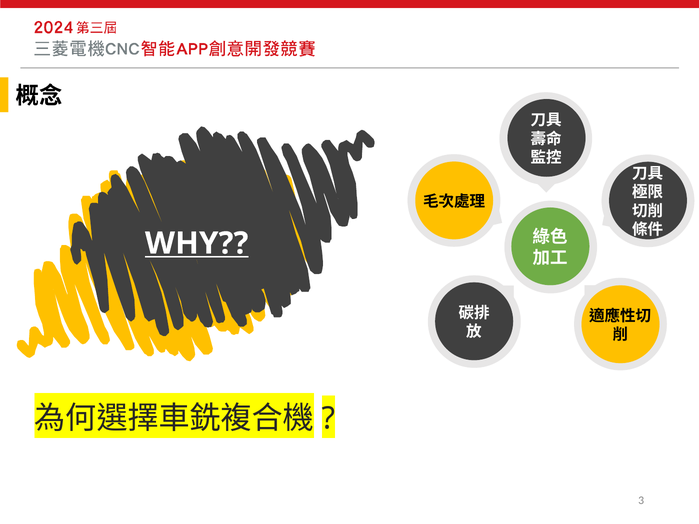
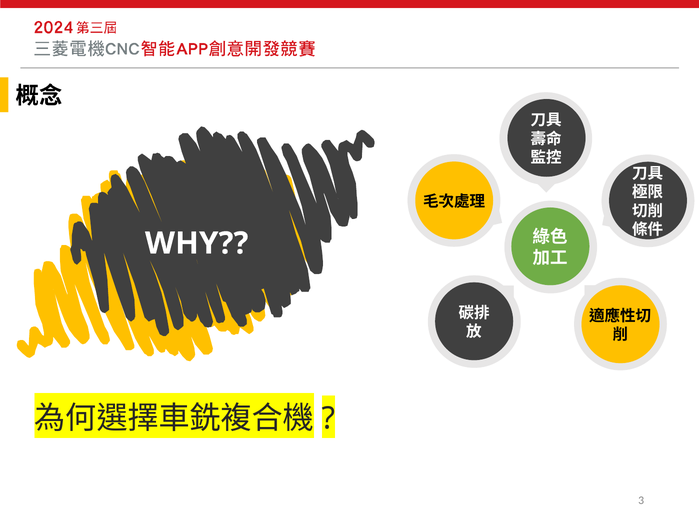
WHY underline: present -> none (197, 243)
